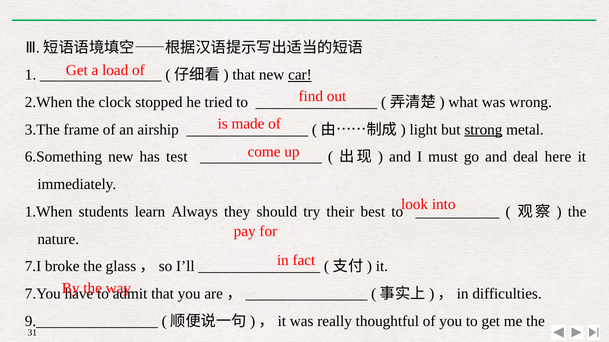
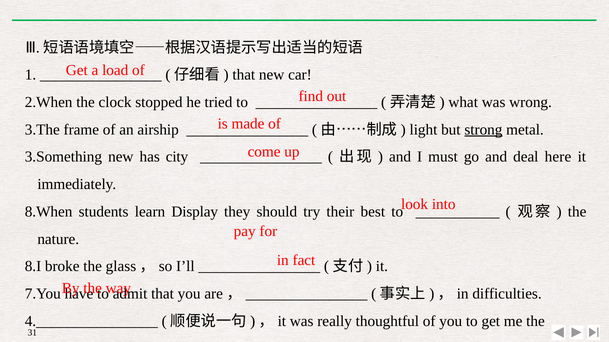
car underline: present -> none (300, 75)
6.Something: 6.Something -> 3.Something (63, 157)
test: test -> city (177, 157)
1.When: 1.When -> 8.When (49, 212)
Always: Always -> Display (195, 212)
7.I: 7.I -> 8.I (33, 267)
9.________________: 9.________________ -> 4.________________ (91, 322)
